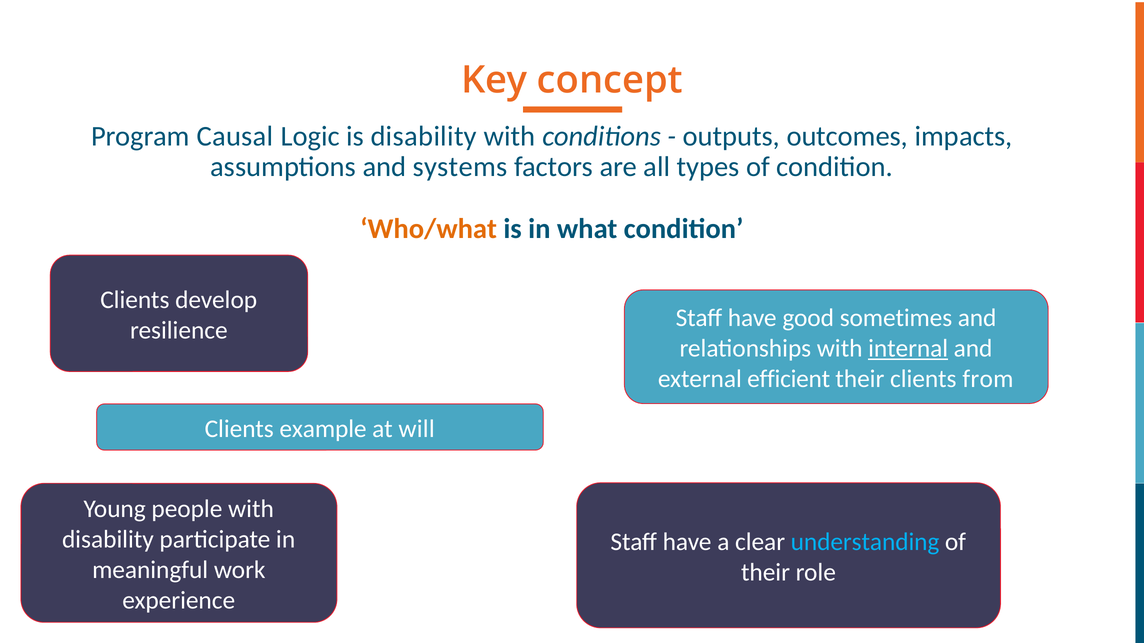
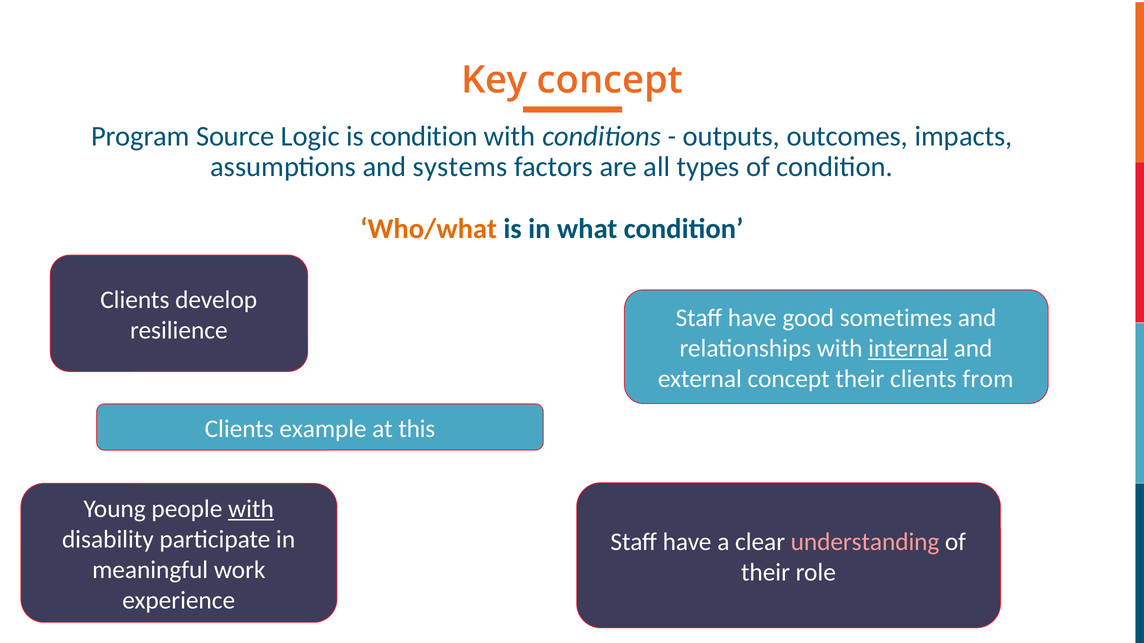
Causal: Causal -> Source (235, 136)
is disability: disability -> condition (424, 136)
external efficient: efficient -> concept (789, 379)
will: will -> this (417, 429)
with underline: none -> present (251, 509)
understanding colour: light blue -> pink (865, 542)
